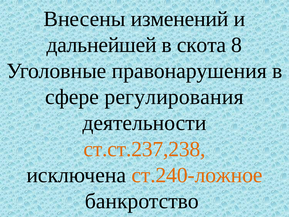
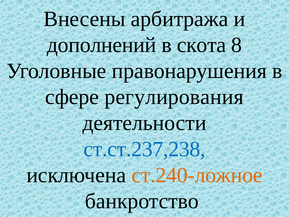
изменений: изменений -> арбитража (180, 19)
дальнейшей: дальнейшей -> дополнений (102, 45)
ст.ст.237,238 colour: orange -> blue (145, 149)
